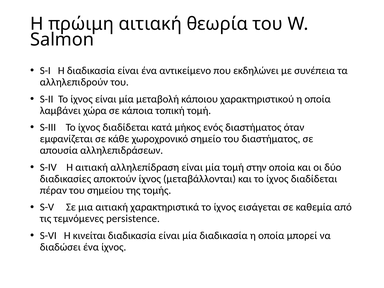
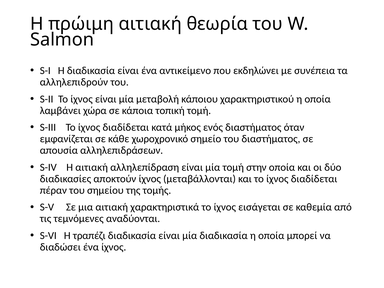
persistence: persistence -> αναδύονται (133, 219)
κινείται: κινείται -> τραπέζι (89, 236)
